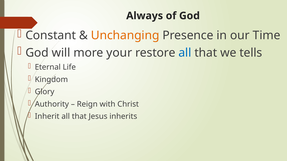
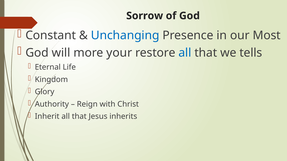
Always: Always -> Sorrow (145, 16)
Unchanging colour: orange -> blue (125, 36)
Time: Time -> Most (267, 36)
